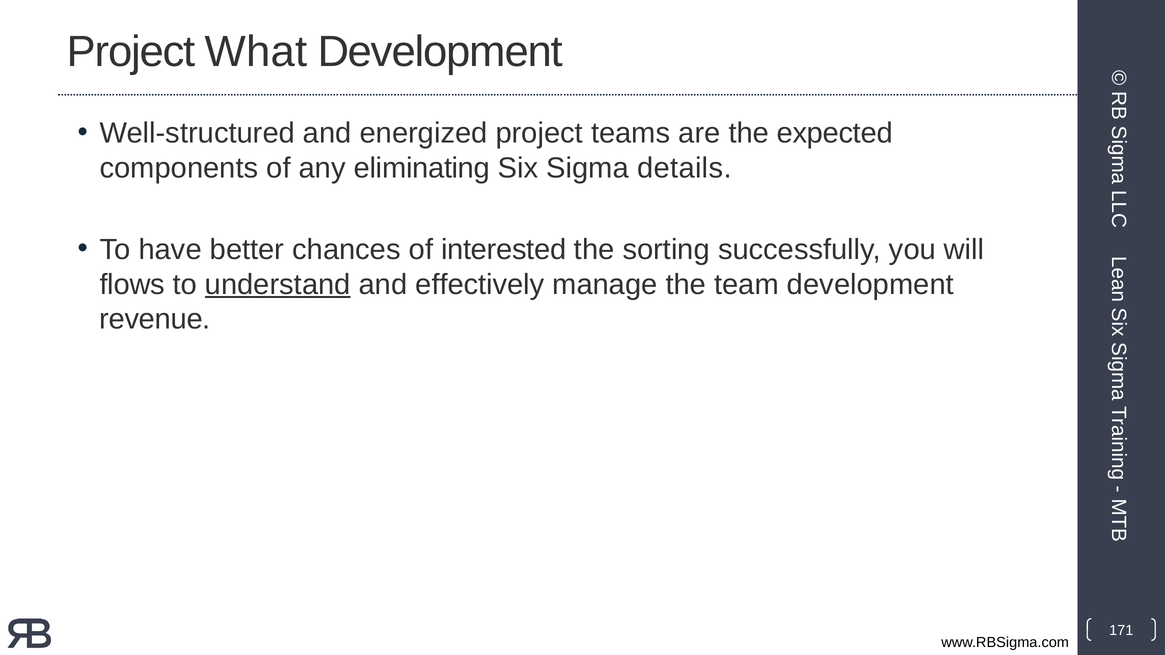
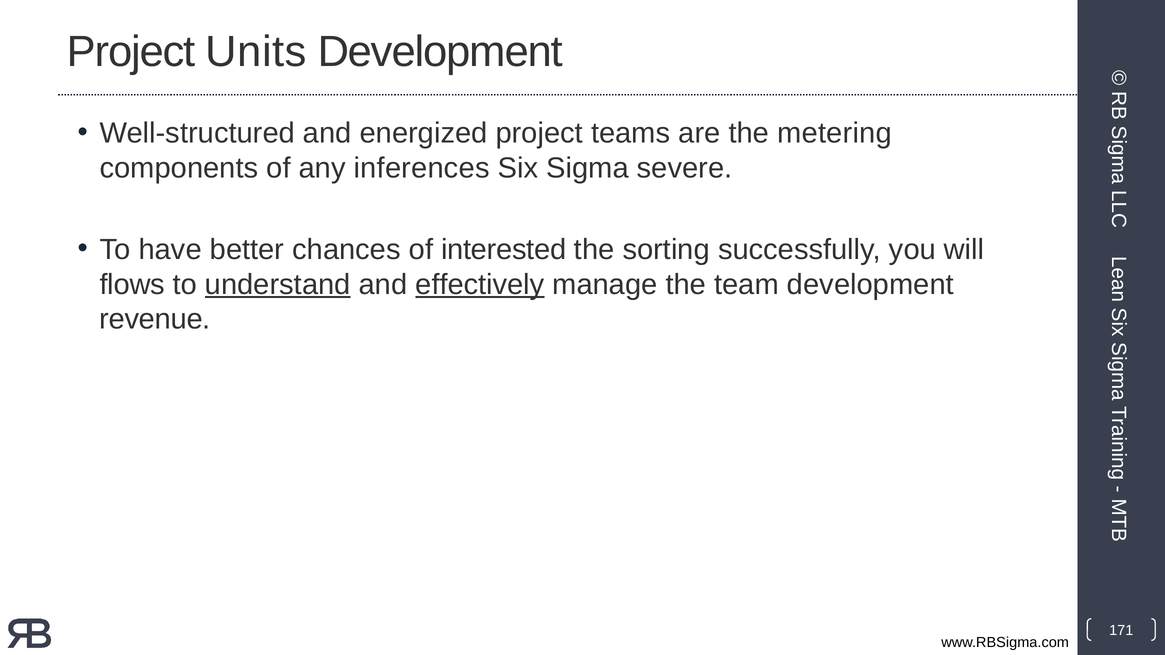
What: What -> Units (256, 52)
expected: expected -> metering (835, 133)
eliminating: eliminating -> inferences (422, 168)
details: details -> severe (685, 168)
effectively underline: none -> present (480, 285)
